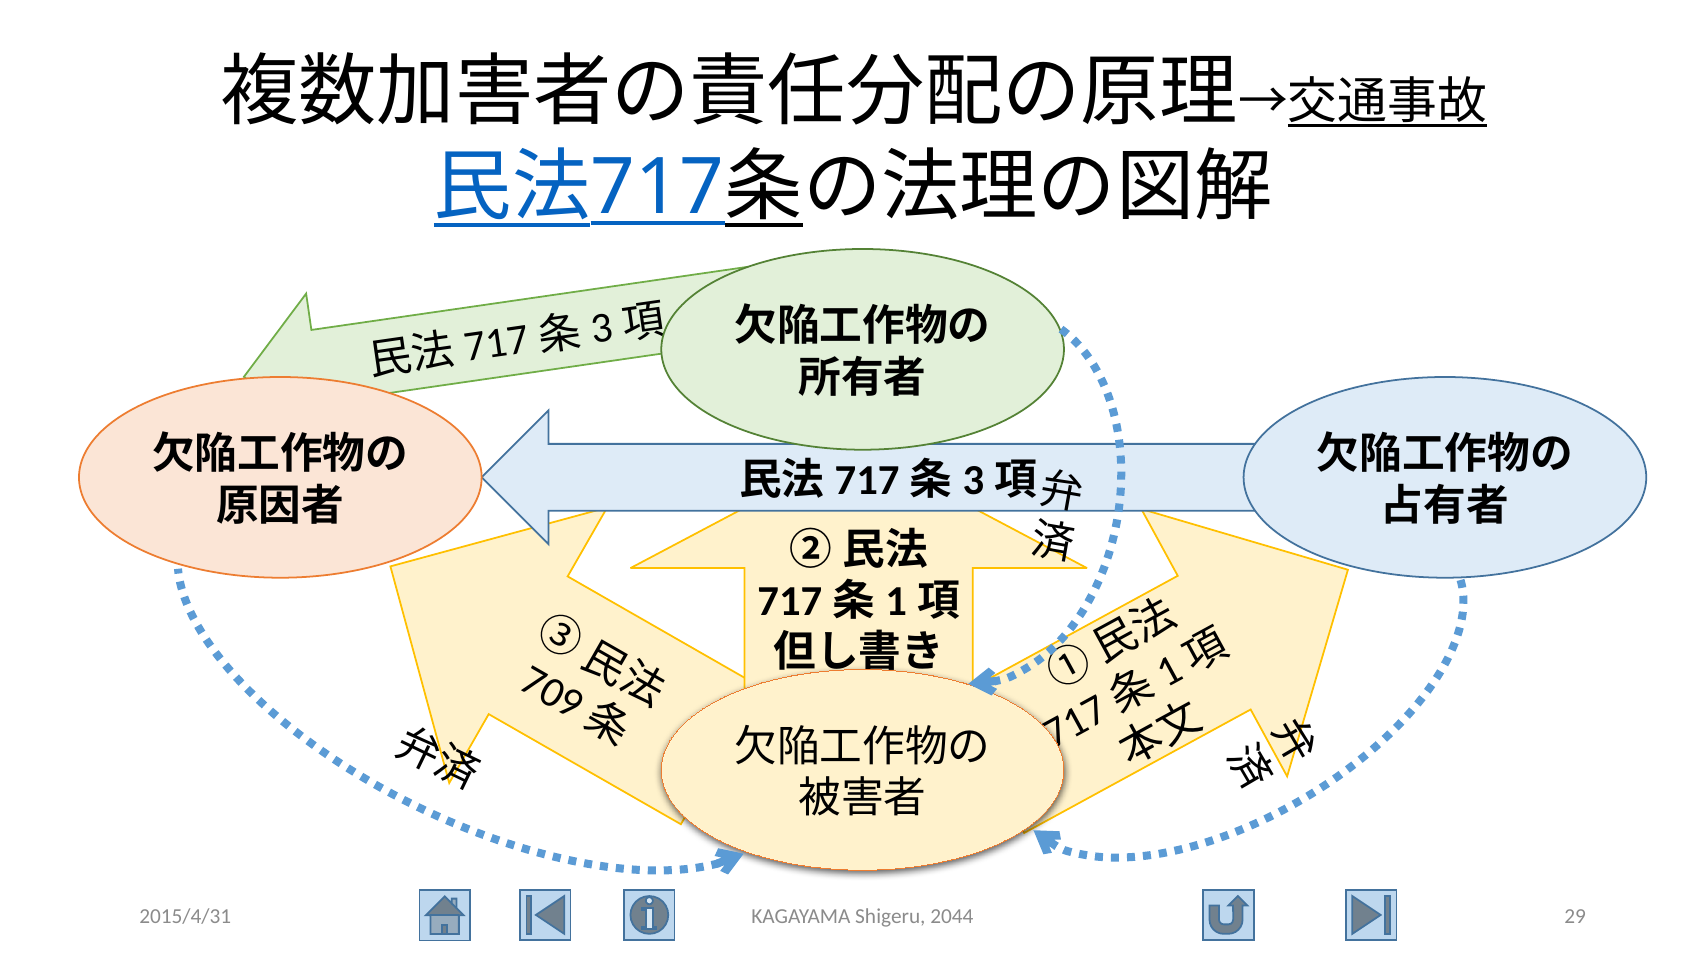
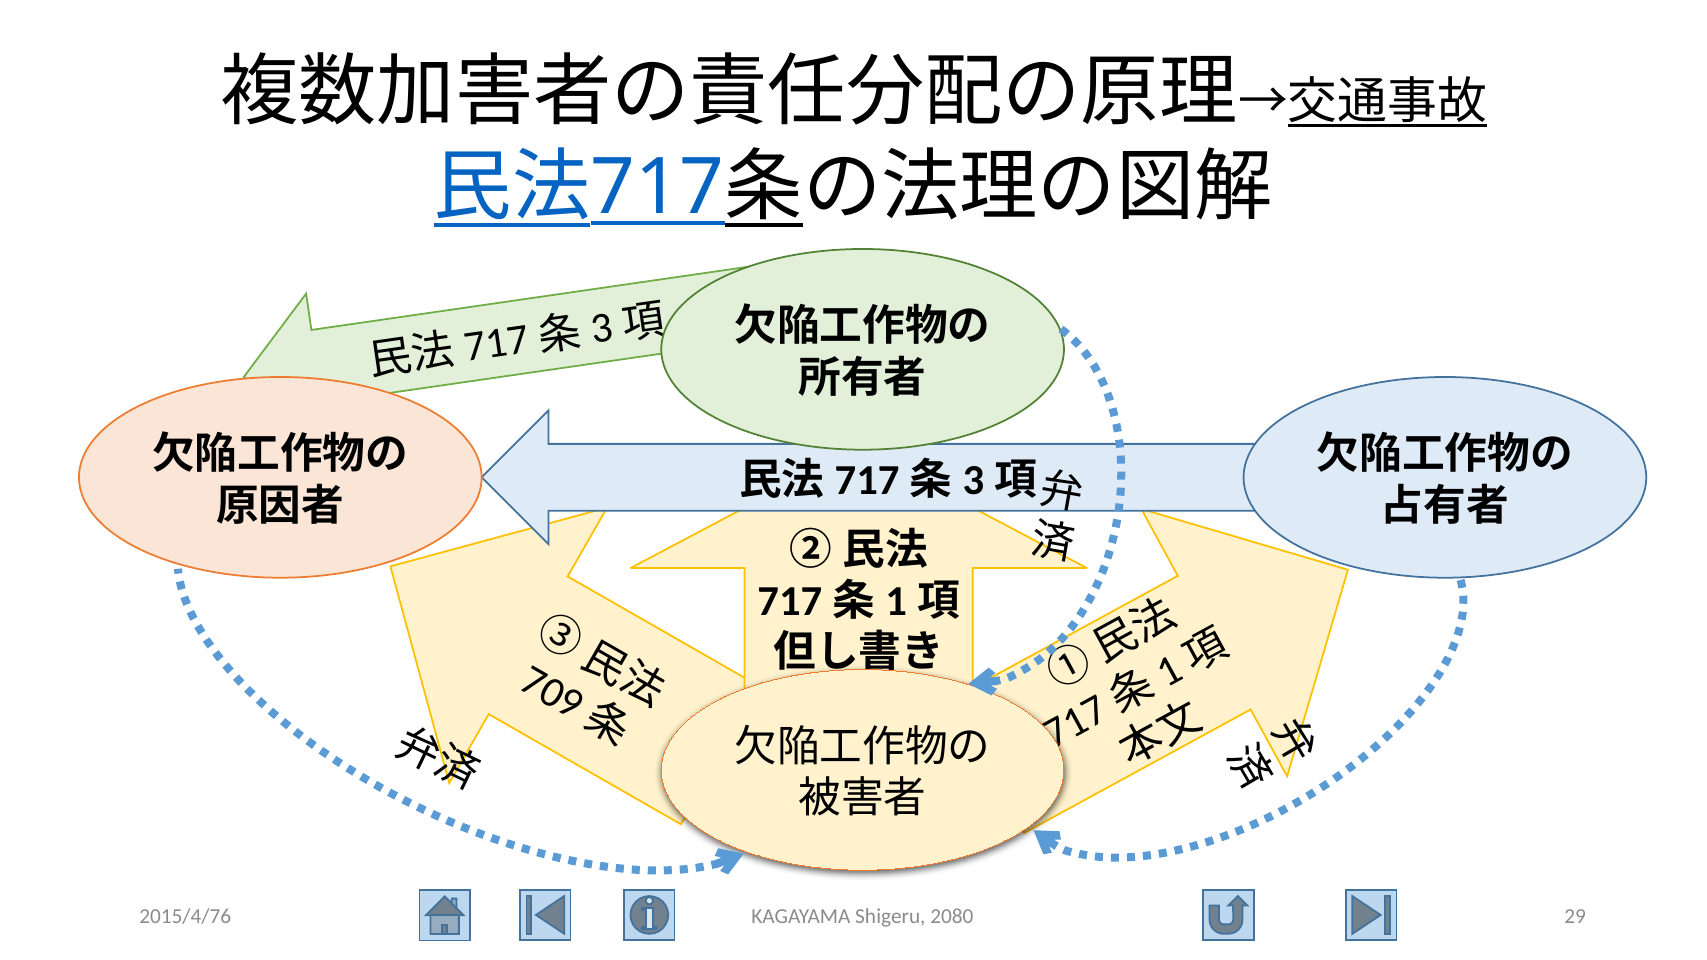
2015/4/31: 2015/4/31 -> 2015/4/76 (185, 917)
2044: 2044 -> 2080 (952, 917)
